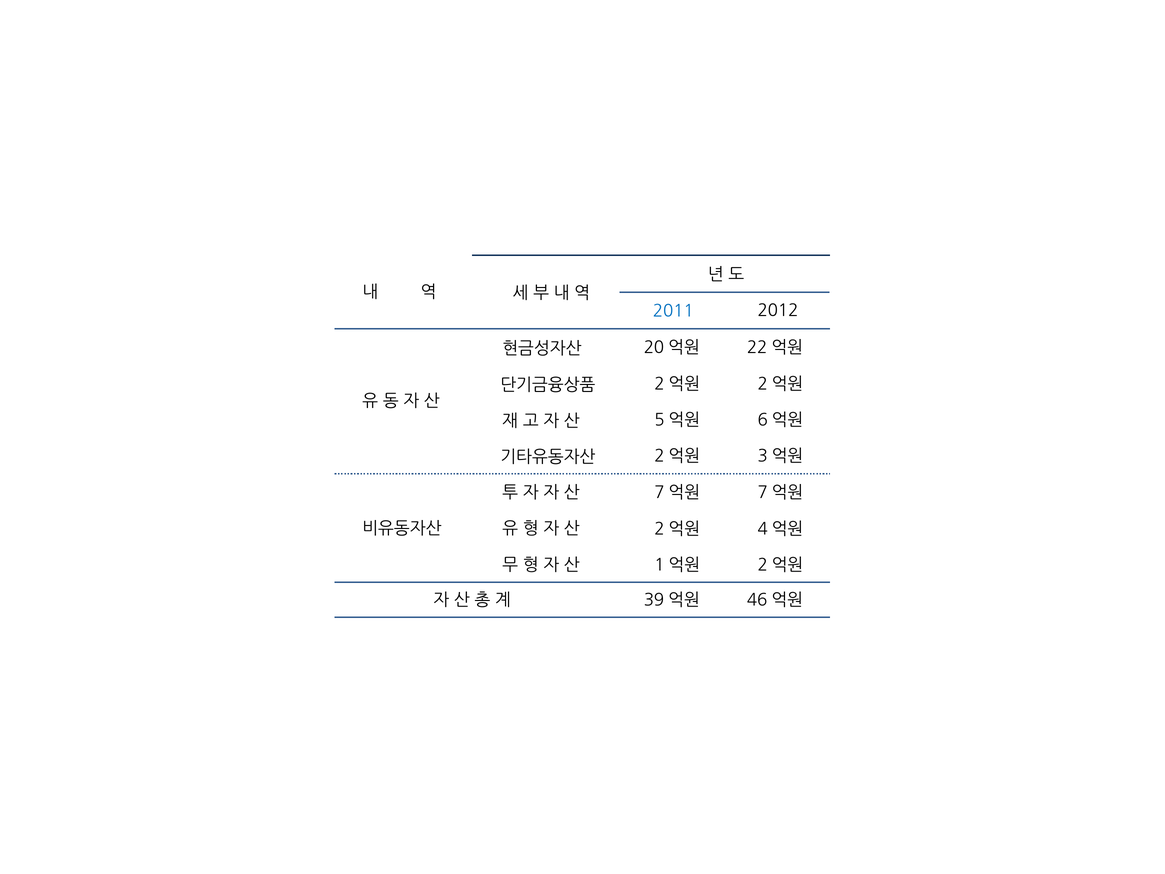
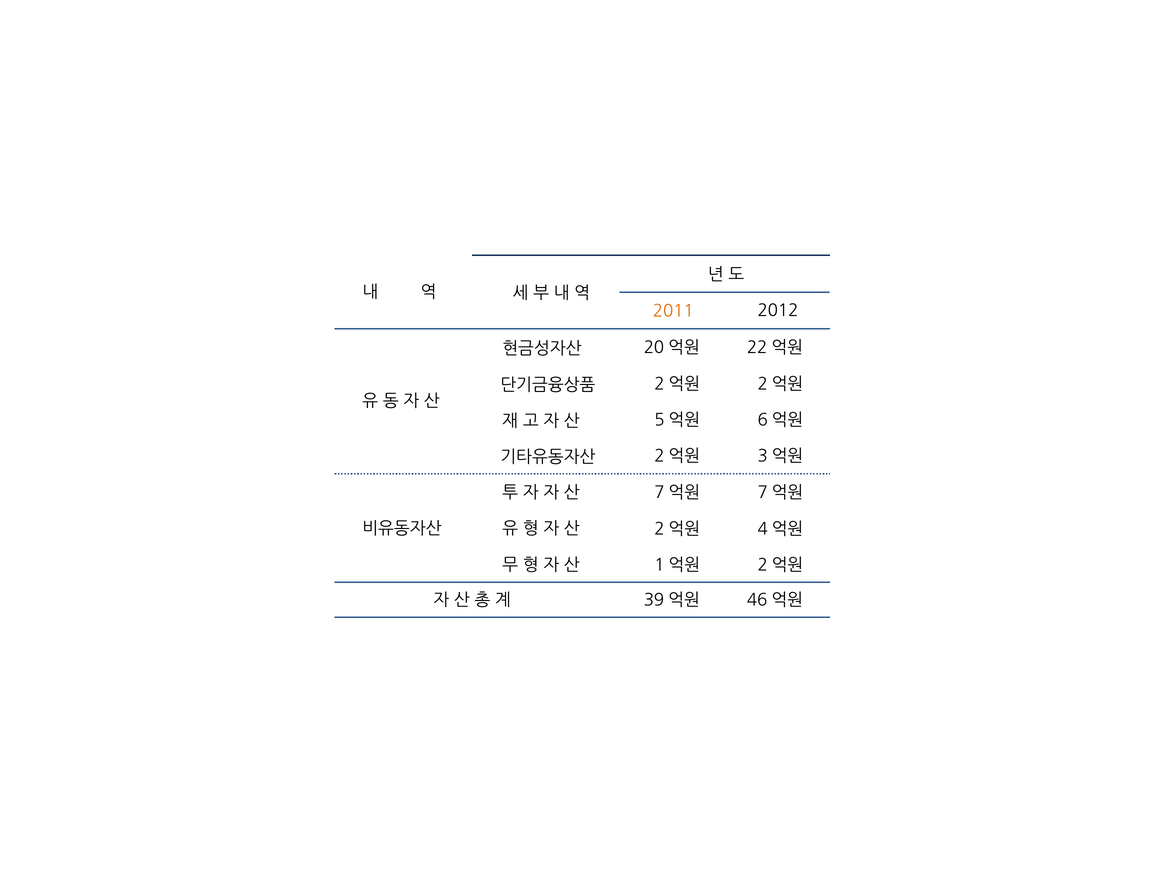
2011 colour: blue -> orange (673, 311)
